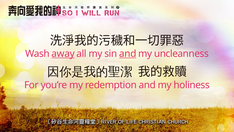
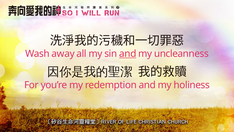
away underline: present -> none (63, 54)
